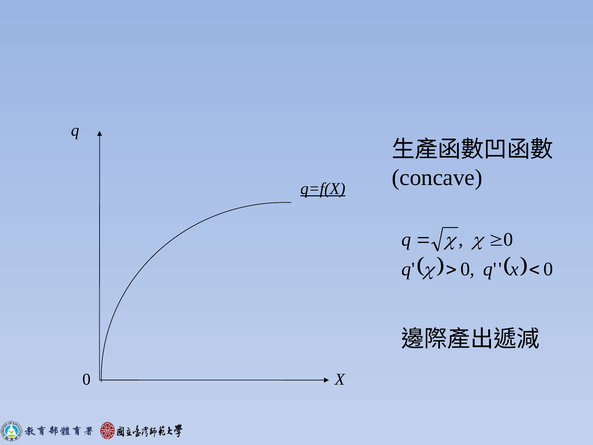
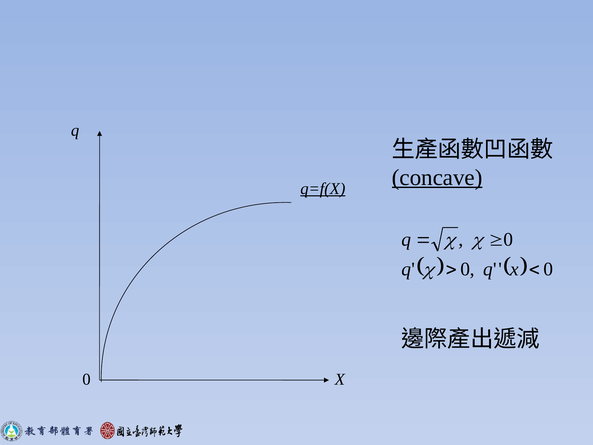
concave underline: none -> present (437, 177)
